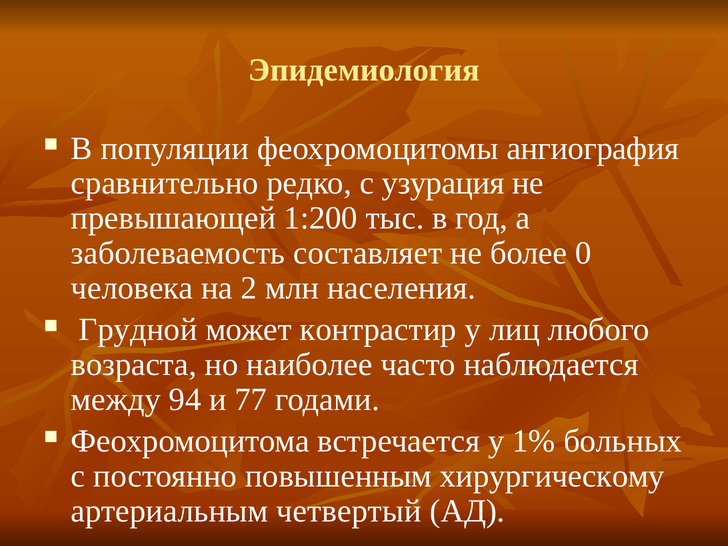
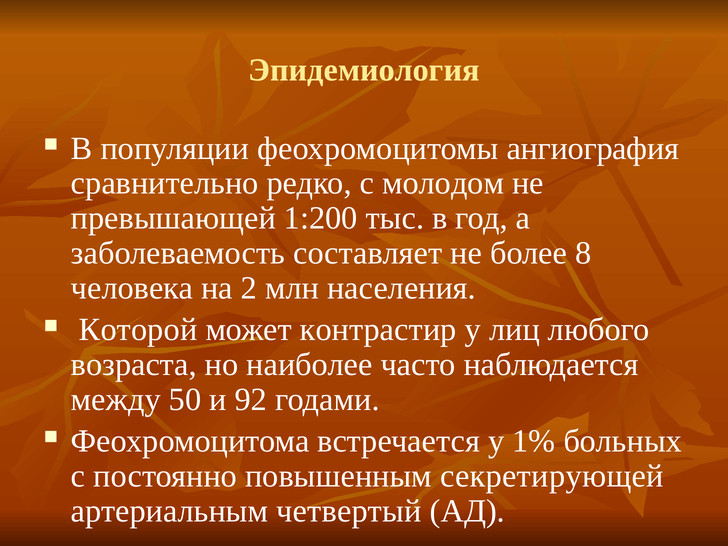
узурация: узурация -> молодом (443, 183)
0: 0 -> 8 (583, 253)
Грудной: Грудной -> Которой (138, 330)
94: 94 -> 50 (185, 400)
77: 77 -> 92 (251, 400)
хирургическому: хирургическому -> секретирующей (552, 476)
